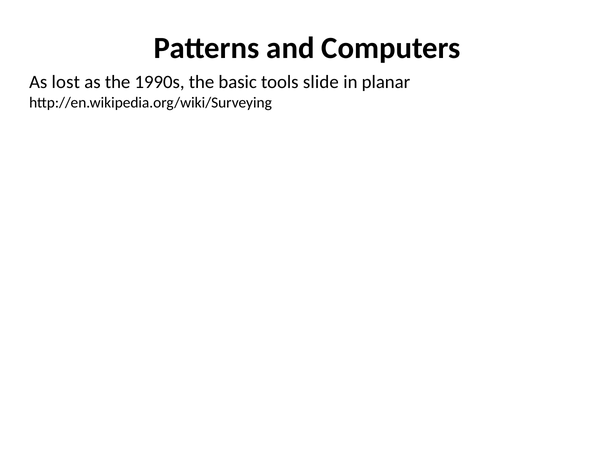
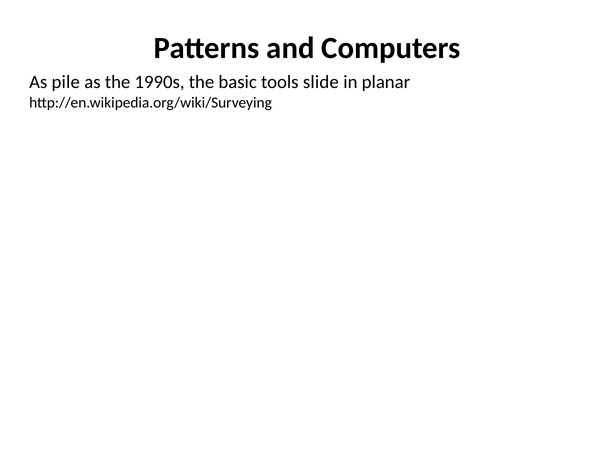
lost: lost -> pile (66, 82)
